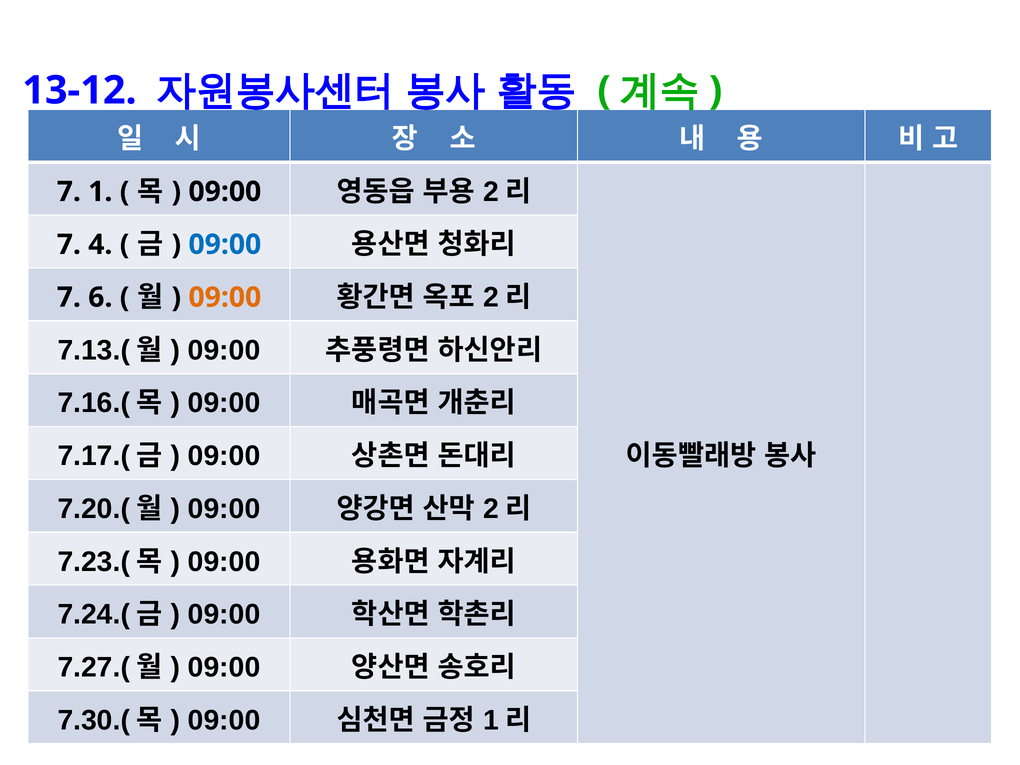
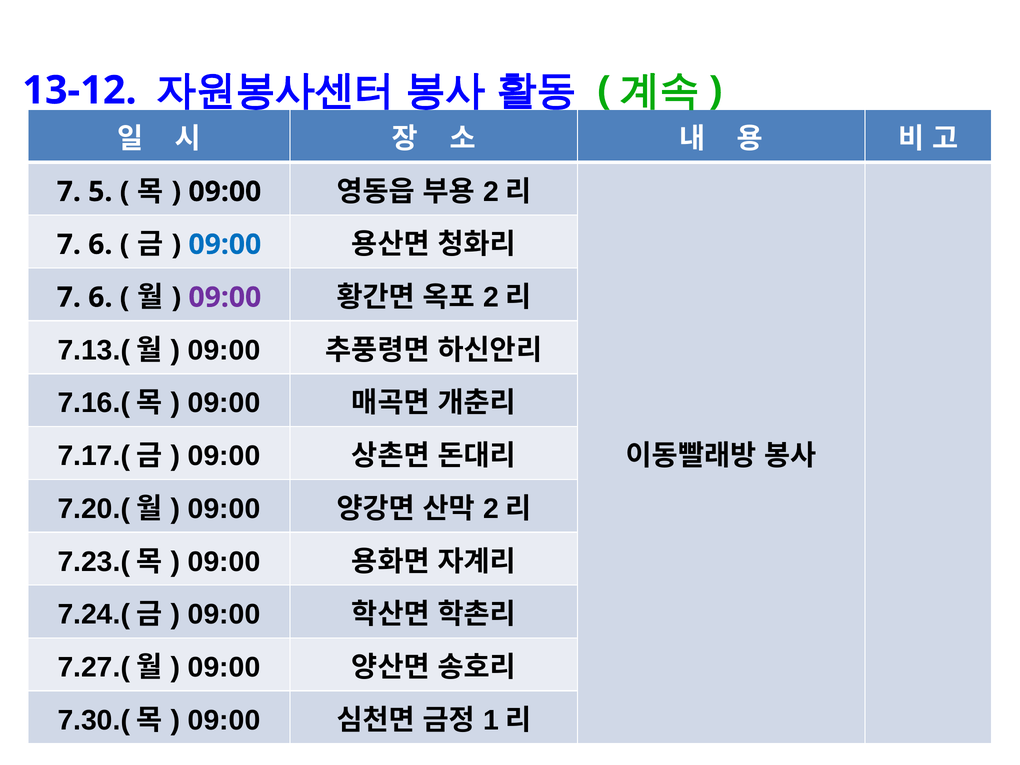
1: 1 -> 5 (100, 192)
4: 4 -> 6 (100, 245)
09:00 colour: orange -> purple (225, 297)
